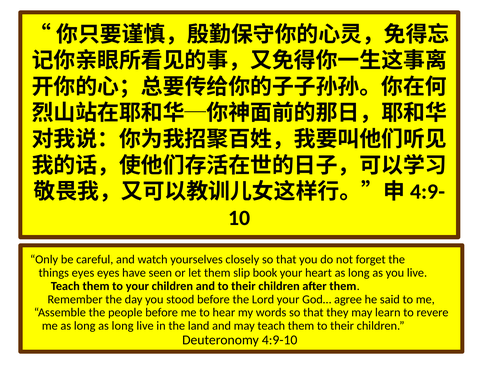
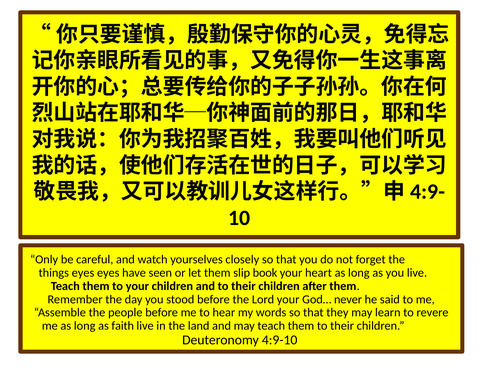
agree: agree -> never (348, 300)
long as long: long -> faith (123, 326)
